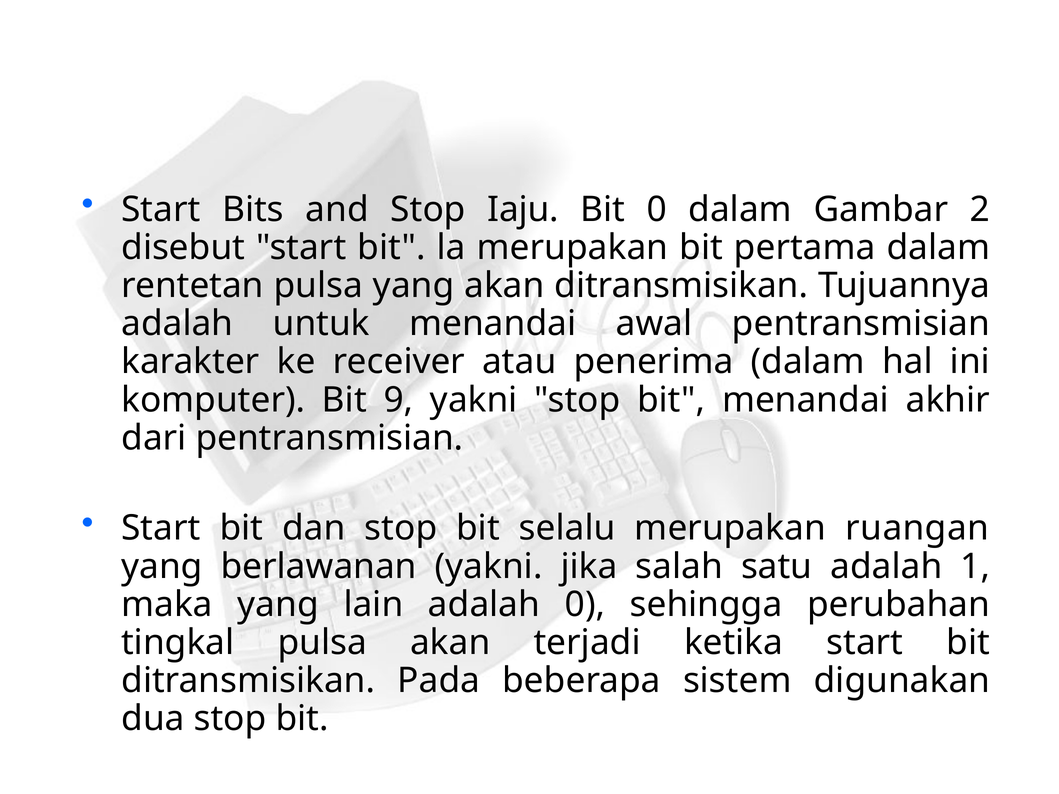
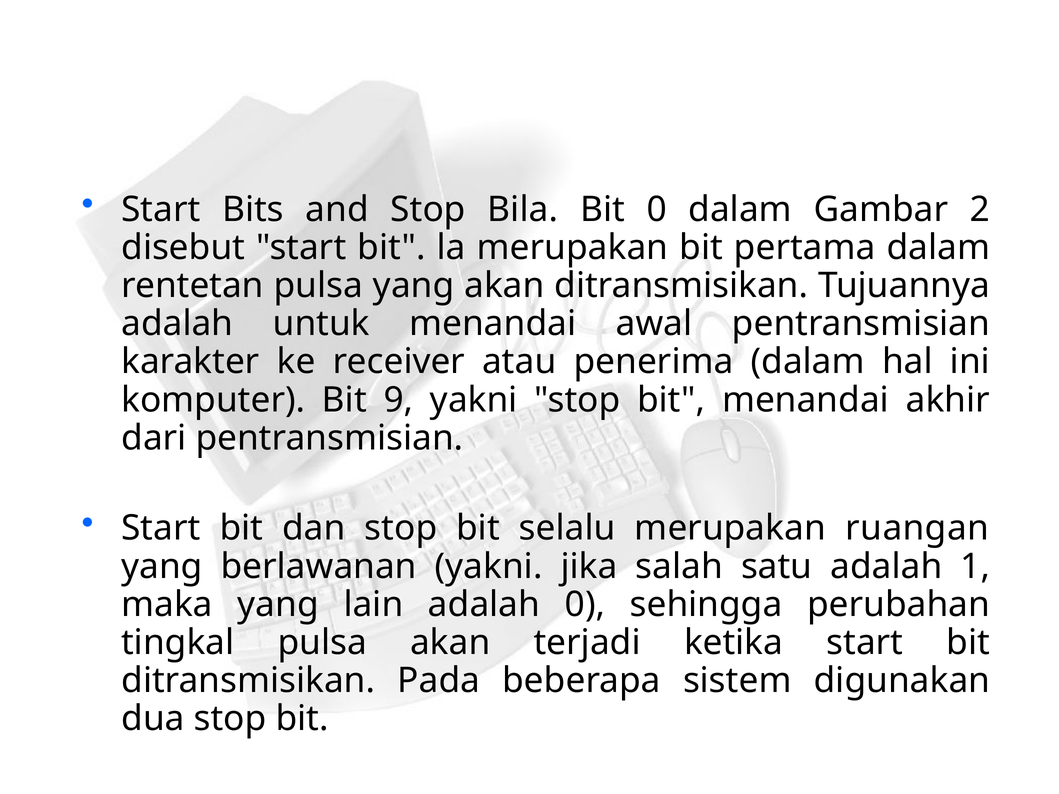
Iaju: Iaju -> Bila (523, 209)
